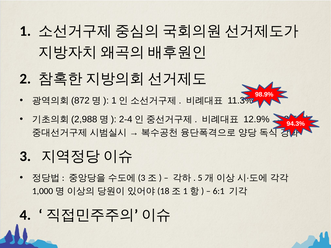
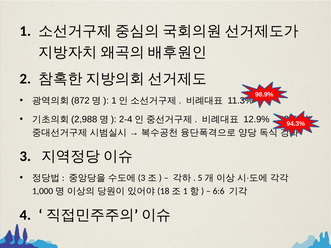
6:1: 6:1 -> 6:6 (219, 191)
